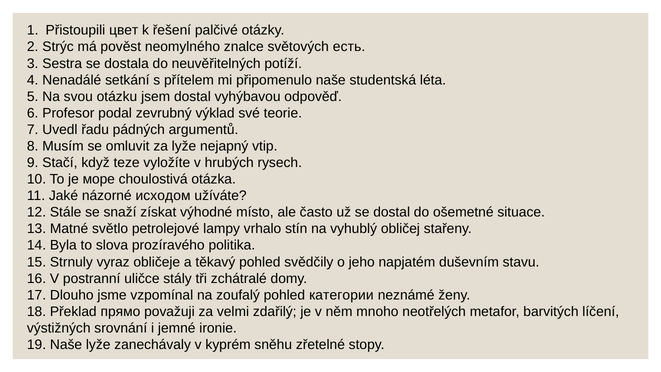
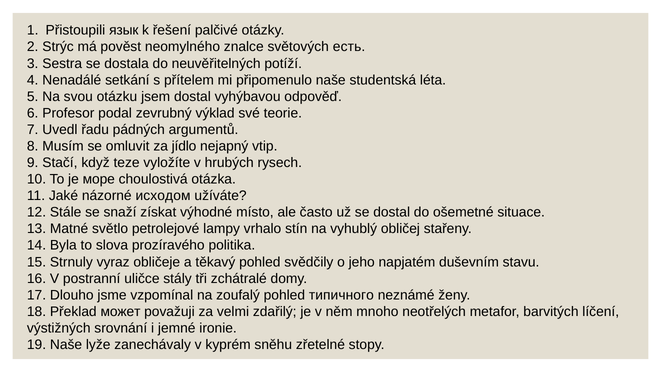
цвет: цвет -> язык (124, 30)
za lyže: lyže -> jídlo (184, 146)
категории: категории -> типичного (341, 295)
прямо: прямо -> может (120, 311)
